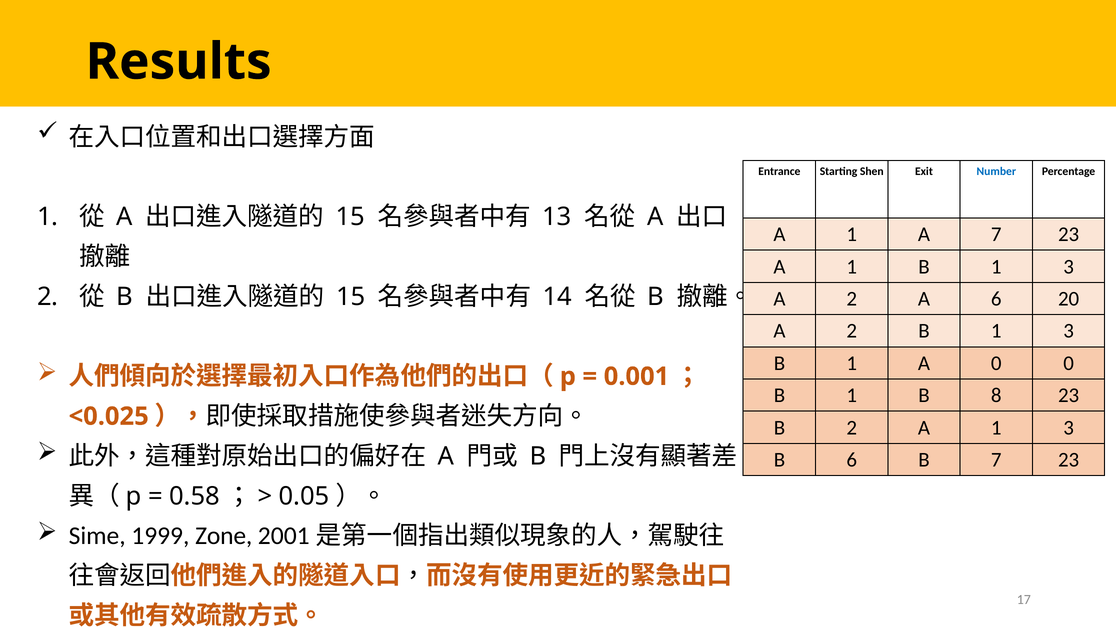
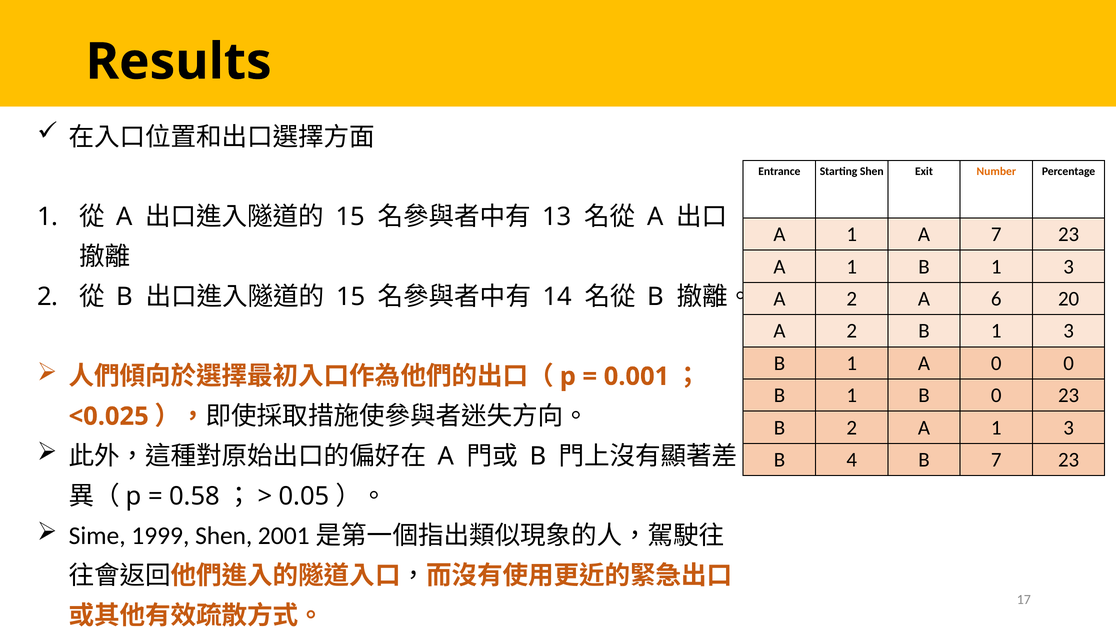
Number colour: blue -> orange (996, 171)
B 8: 8 -> 0 (996, 395)
B 6: 6 -> 4 (852, 460)
1999 Zone: Zone -> Shen (224, 536)
